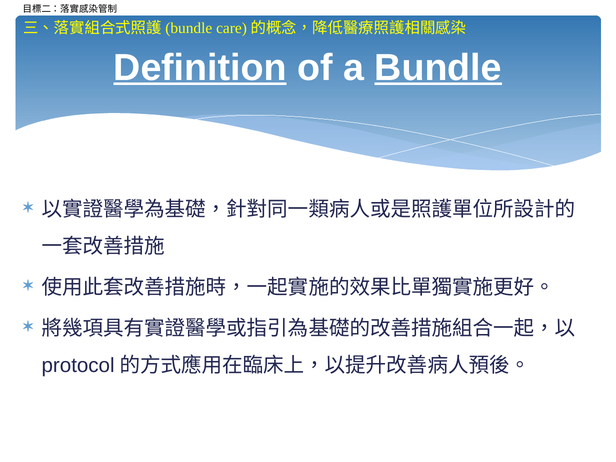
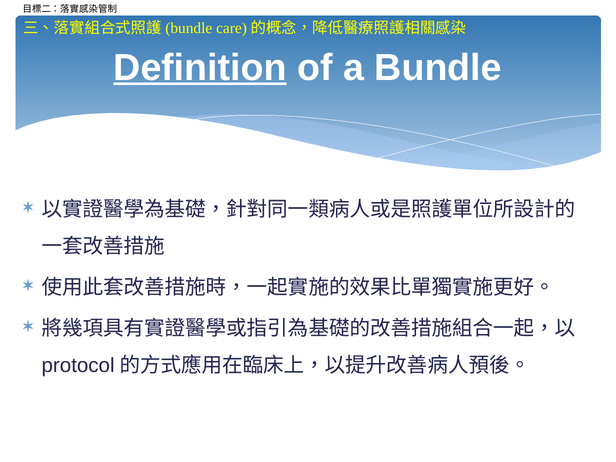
Bundle underline: present -> none (438, 68)
